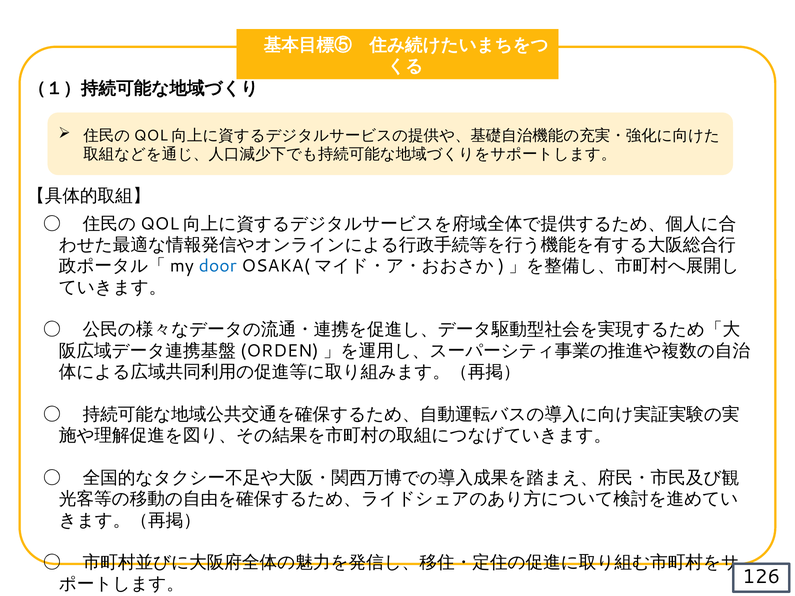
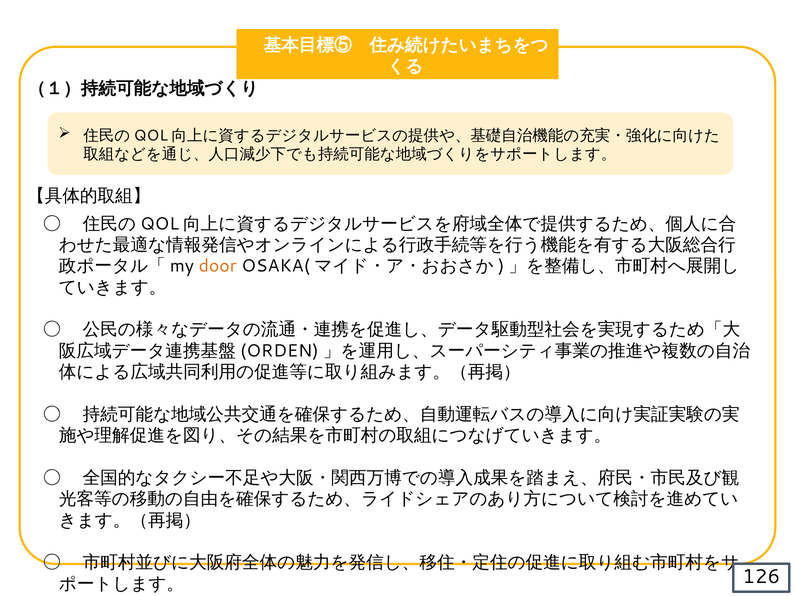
door colour: blue -> orange (218, 266)
